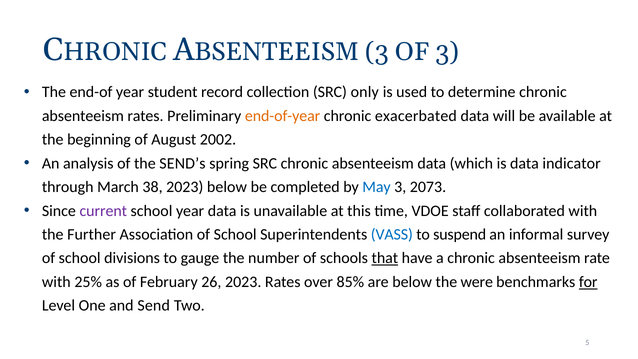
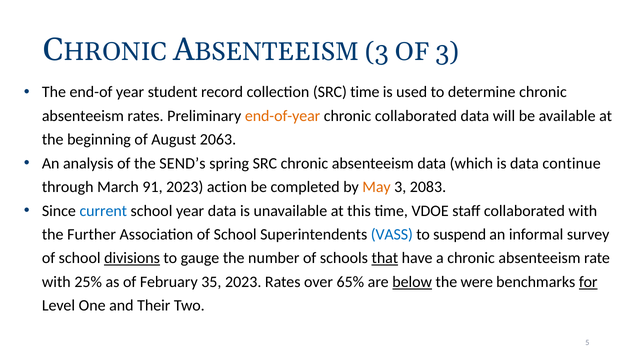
SRC only: only -> time (365, 92)
chronic exacerbated: exacerbated -> collaborated (416, 116)
2002: 2002 -> 2063 (218, 140)
indicator: indicator -> continue (572, 163)
38: 38 -> 91 (153, 187)
2023 below: below -> action (227, 187)
May colour: blue -> orange (377, 187)
2073: 2073 -> 2083 (428, 187)
current colour: purple -> blue (103, 211)
divisions underline: none -> present (132, 258)
26: 26 -> 35 (211, 282)
85%: 85% -> 65% (350, 282)
below underline: none -> present (412, 282)
Send: Send -> Their (154, 306)
